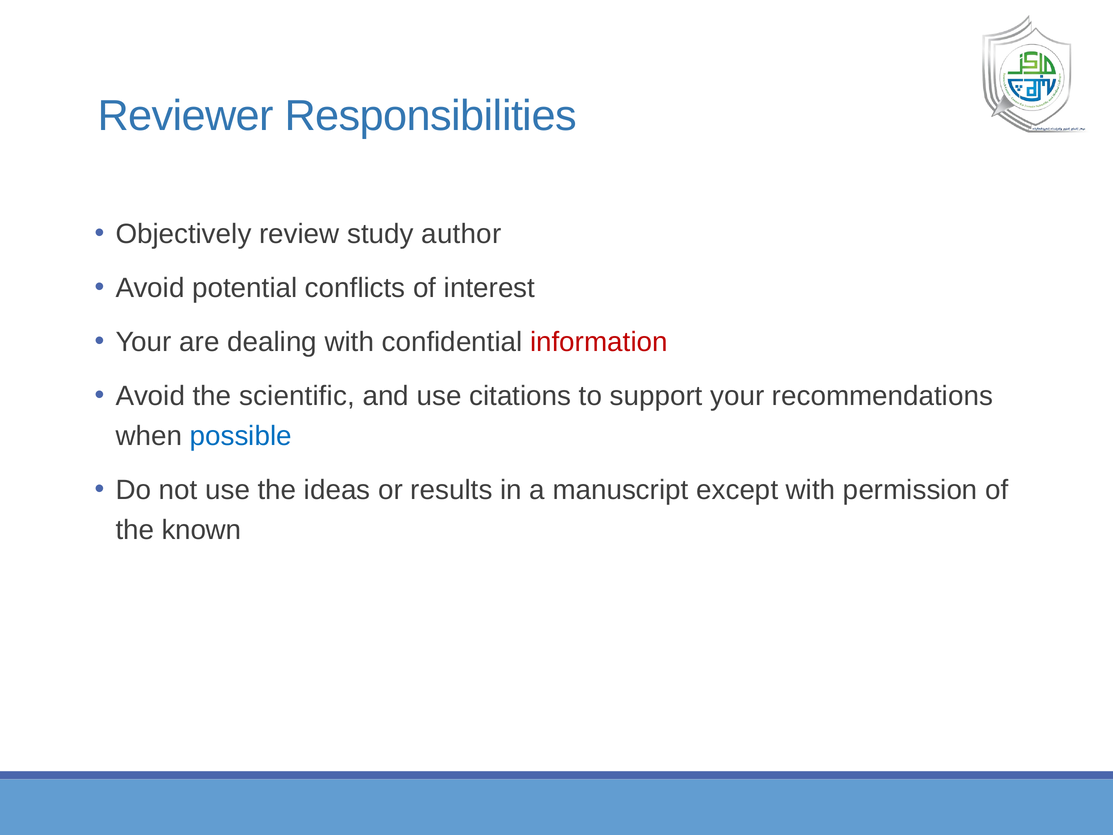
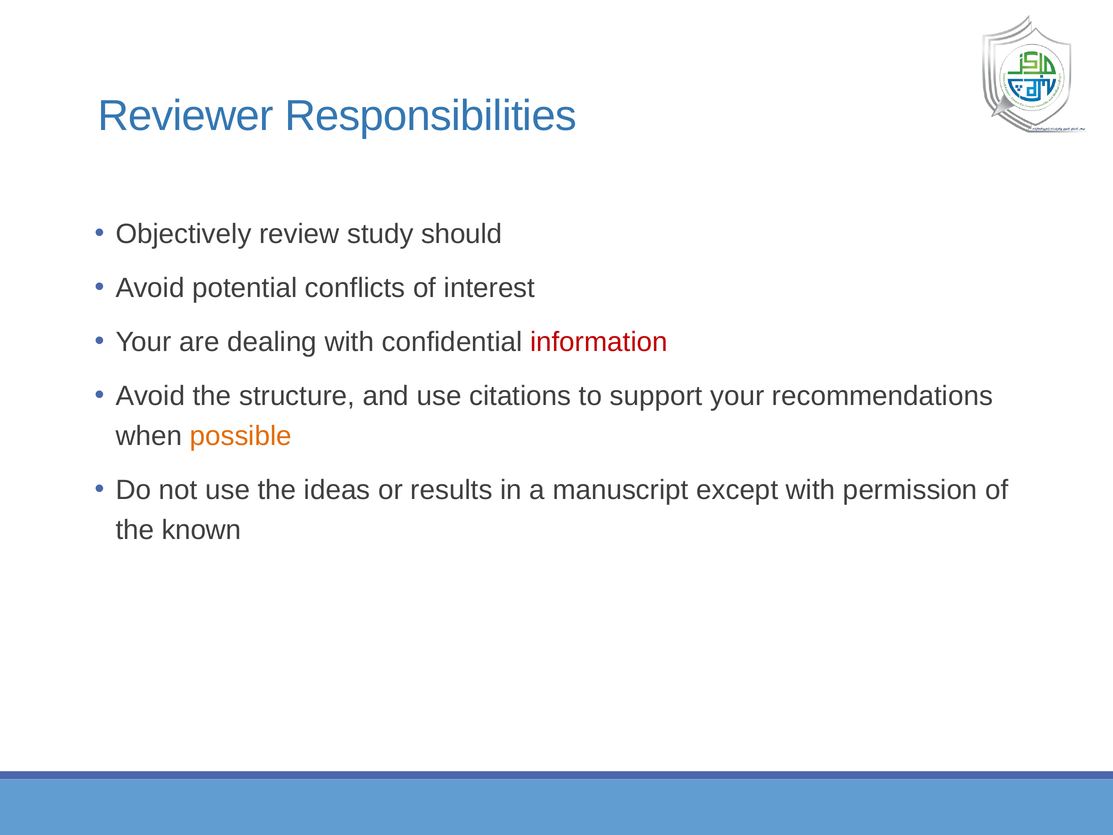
author: author -> should (462, 234)
scientific: scientific -> structure (297, 396)
possible colour: blue -> orange (241, 436)
